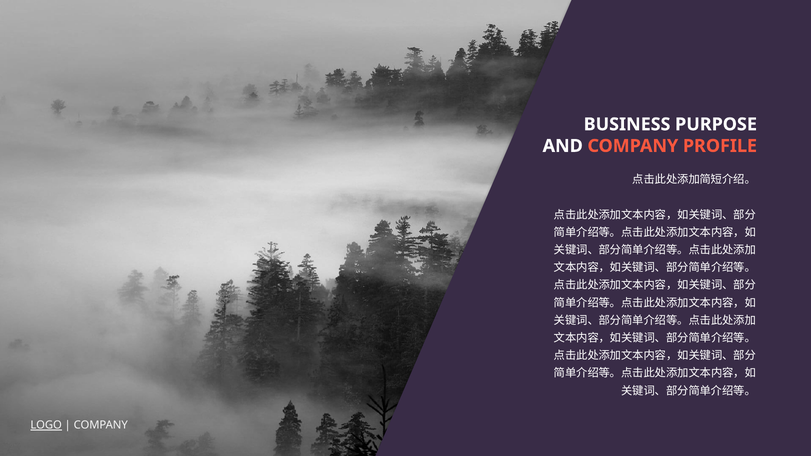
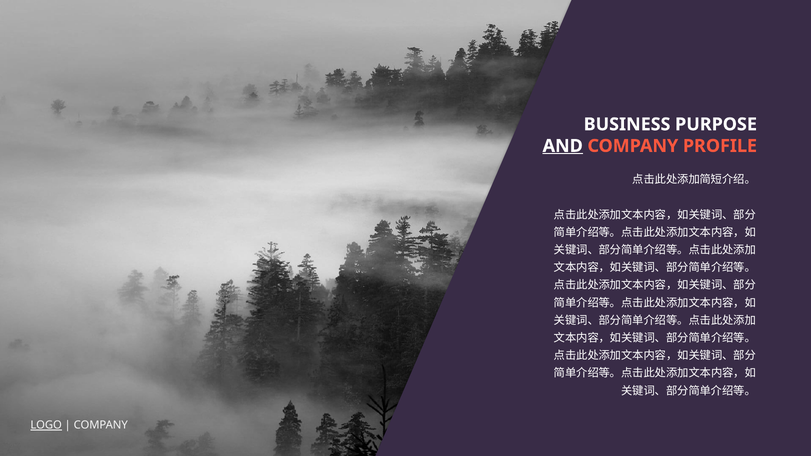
AND underline: none -> present (563, 146)
